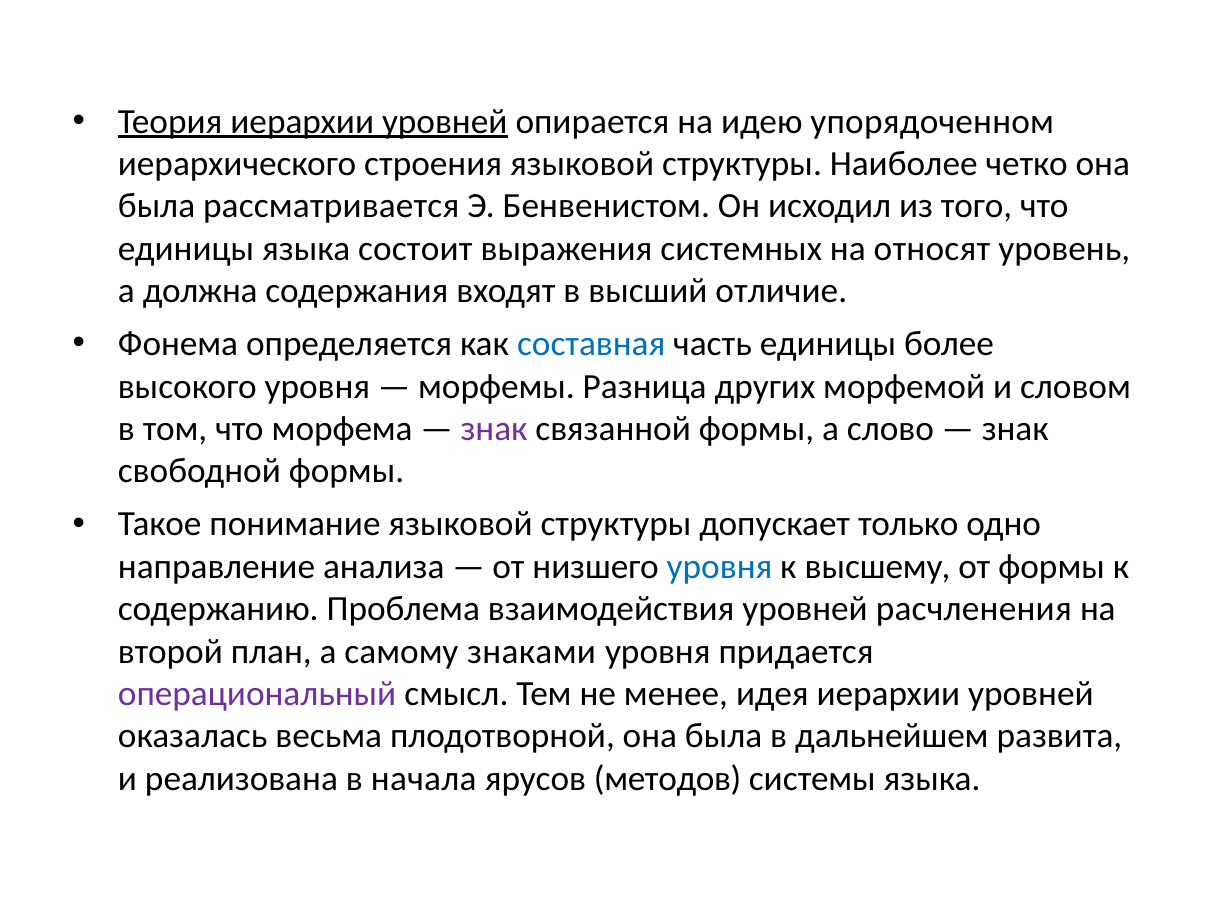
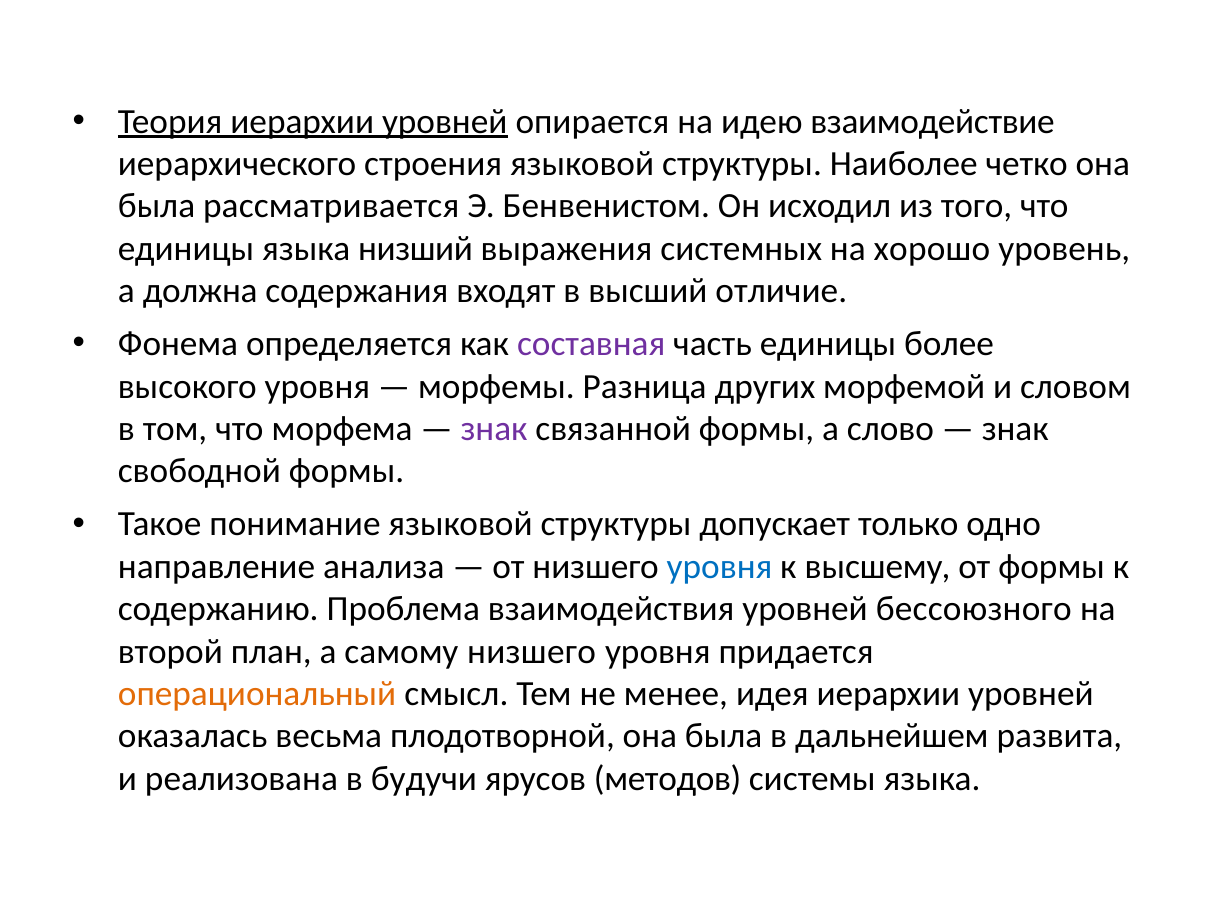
упорядоченном: упорядоченном -> взаимодействие (933, 121)
состоит: состоит -> низший (416, 248)
относят: относят -> хорошо (932, 248)
составная colour: blue -> purple (591, 344)
расчленения: расчленения -> бессоюзного (974, 609)
самому знаками: знаками -> низшего (532, 651)
операциональный colour: purple -> orange (257, 693)
начала: начала -> будучи (424, 778)
